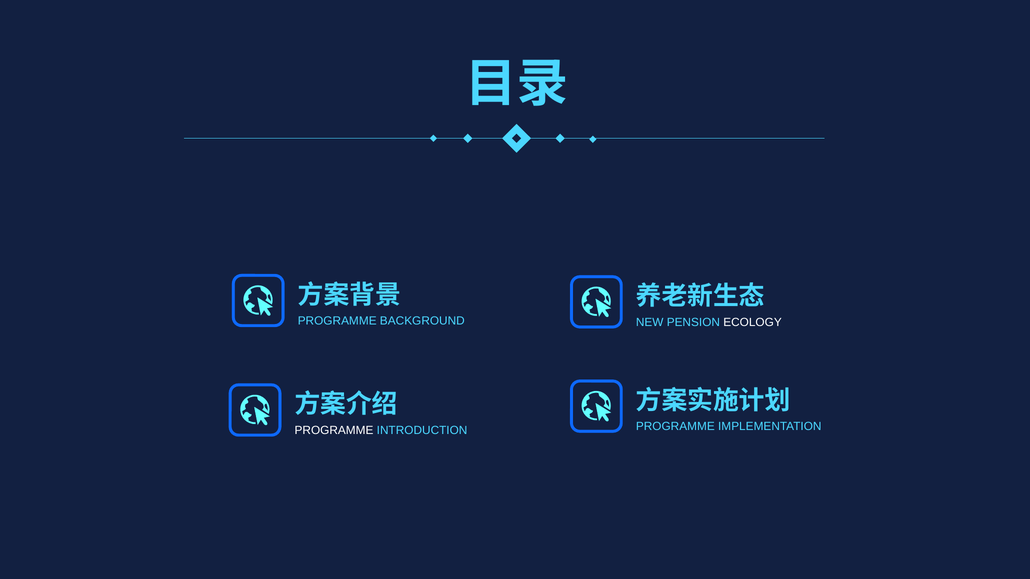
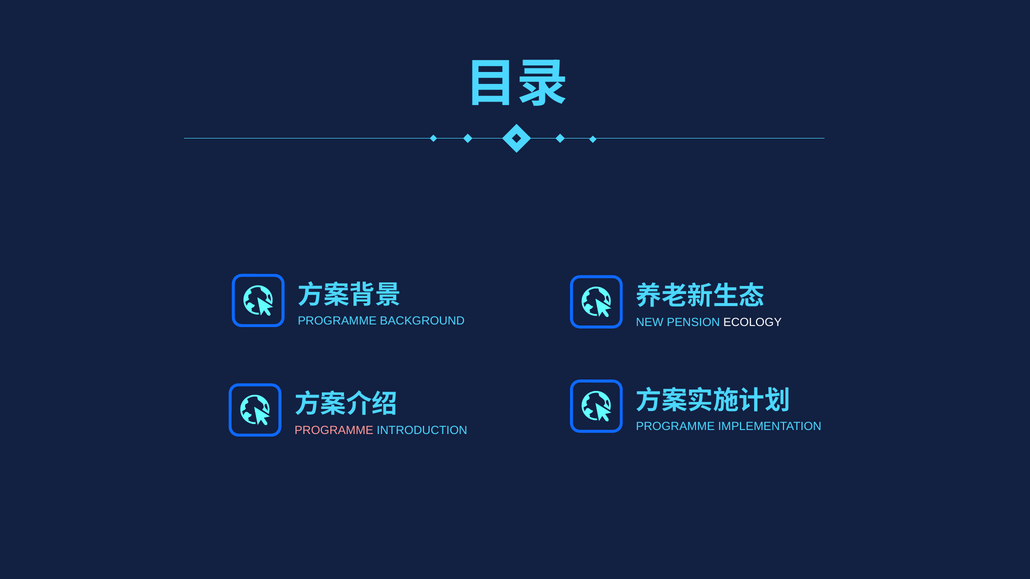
PROGRAMME colour: white -> pink (334, 431)
